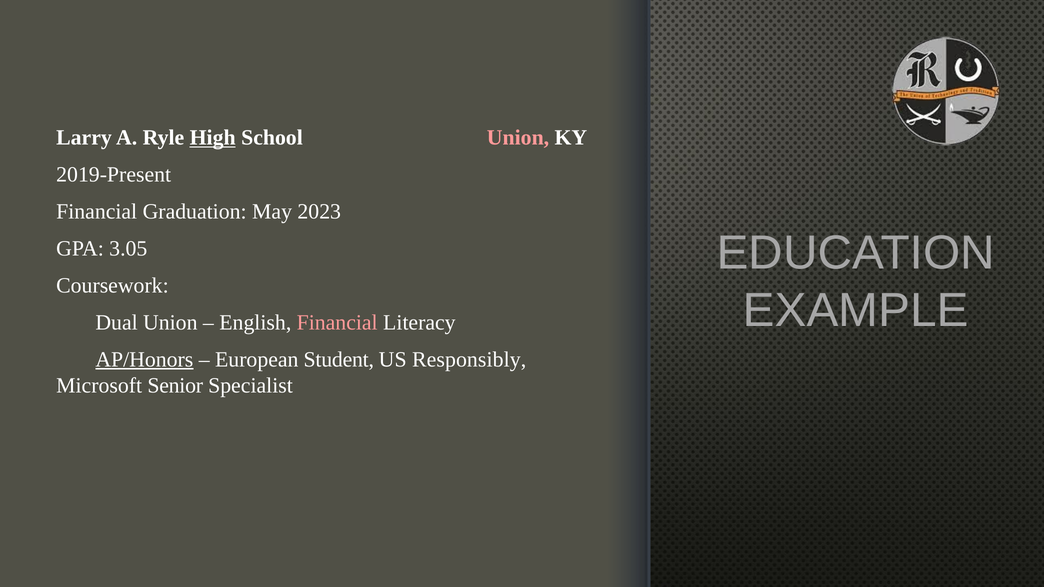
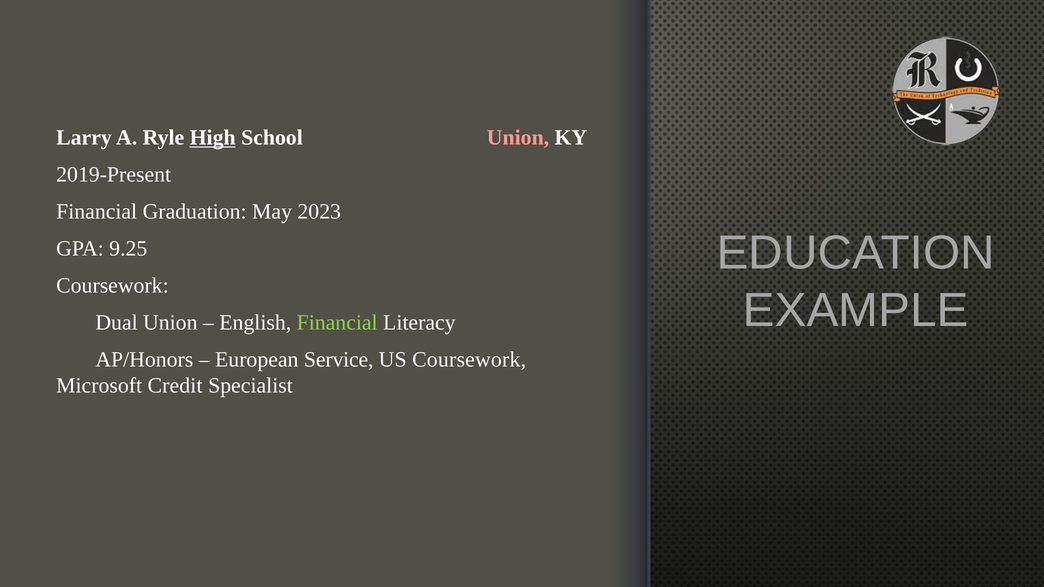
3.05: 3.05 -> 9.25 (128, 249)
Financial colour: pink -> light green (337, 323)
AP/Honors underline: present -> none (144, 360)
Student: Student -> Service (339, 360)
US Responsibly: Responsibly -> Coursework (469, 360)
Senior: Senior -> Credit (175, 386)
